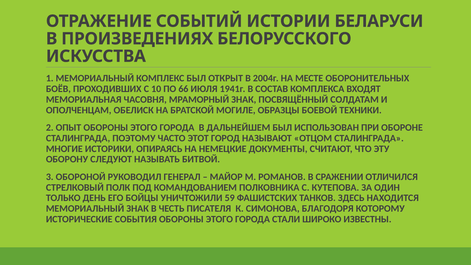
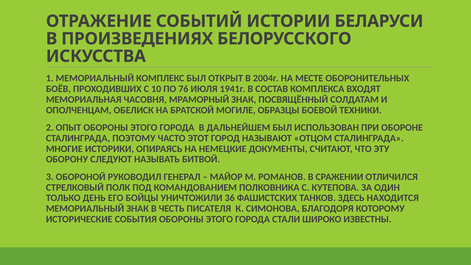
66: 66 -> 76 (183, 89)
59: 59 -> 36 (230, 198)
